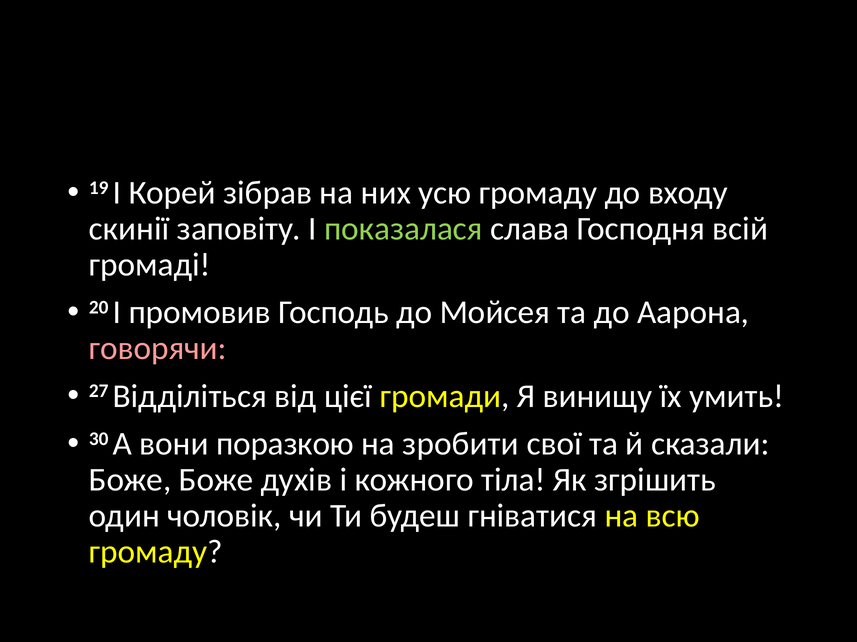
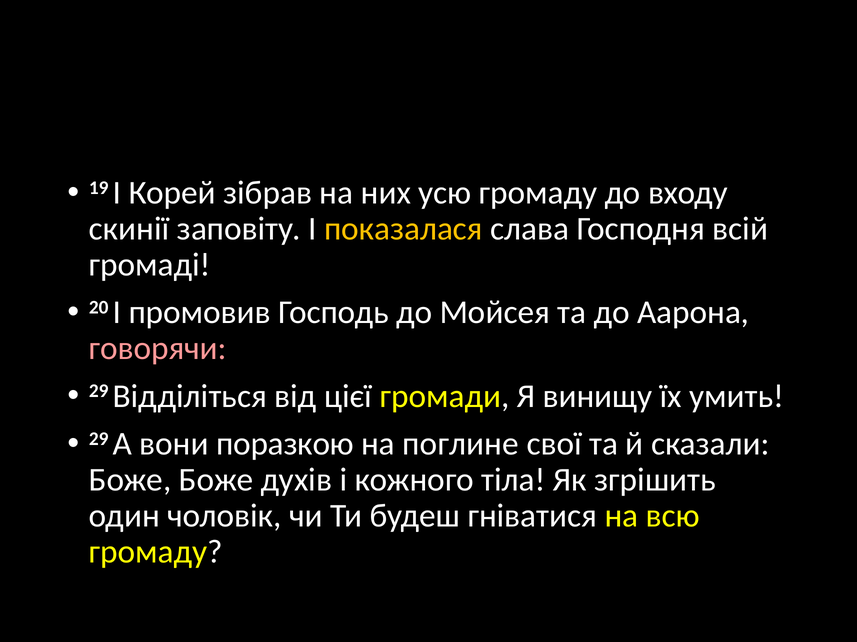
показалася colour: light green -> yellow (403, 229)
27: 27 -> 29 (99, 391)
30: 30 -> 29 (99, 439)
зробити: зробити -> поглине (461, 444)
